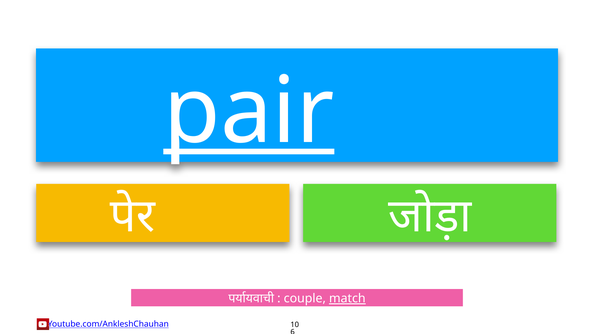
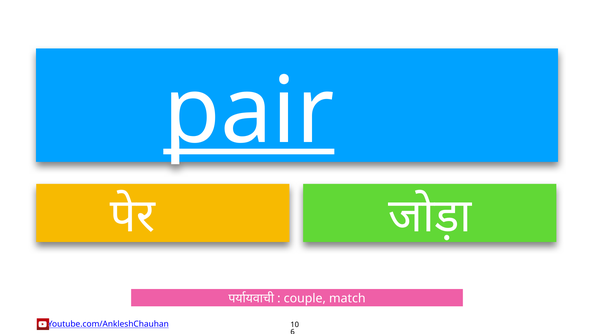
match underline: present -> none (347, 299)
